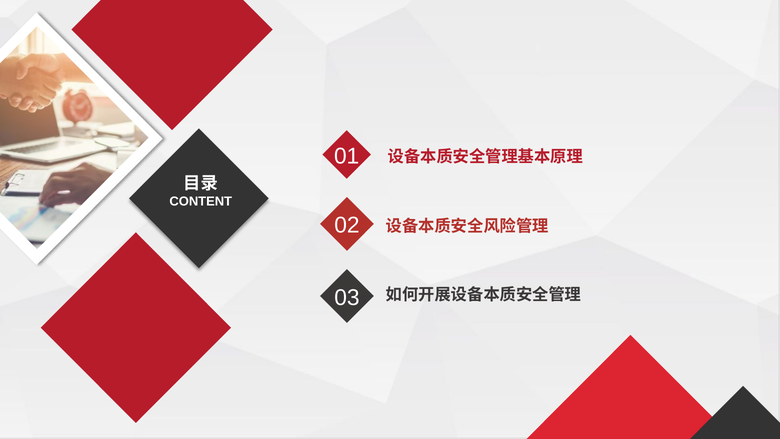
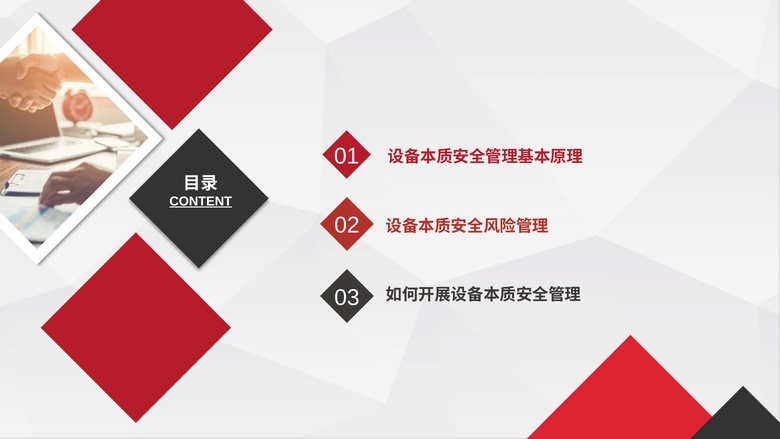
CONTENT underline: none -> present (201, 201)
